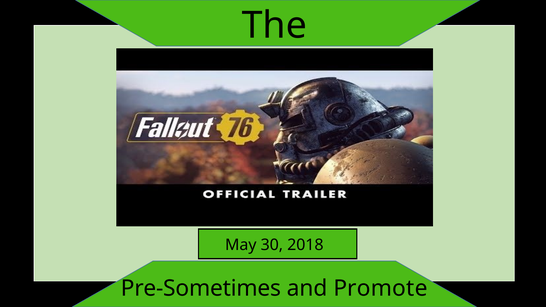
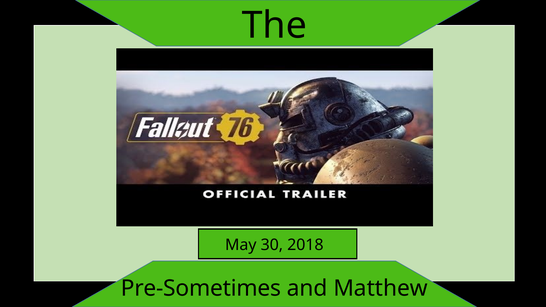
Promote: Promote -> Matthew (381, 288)
